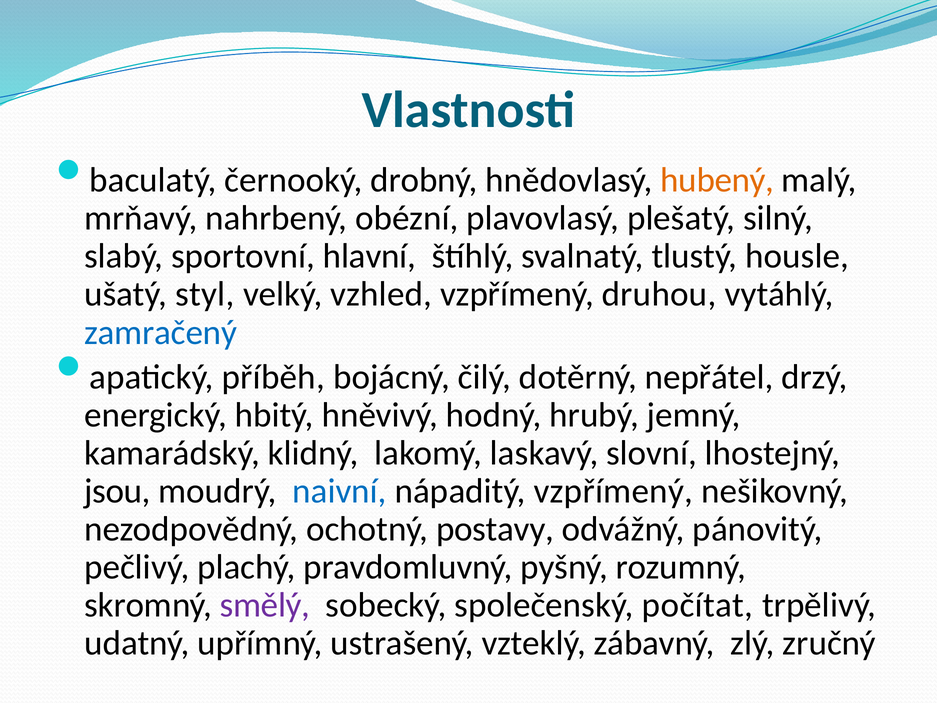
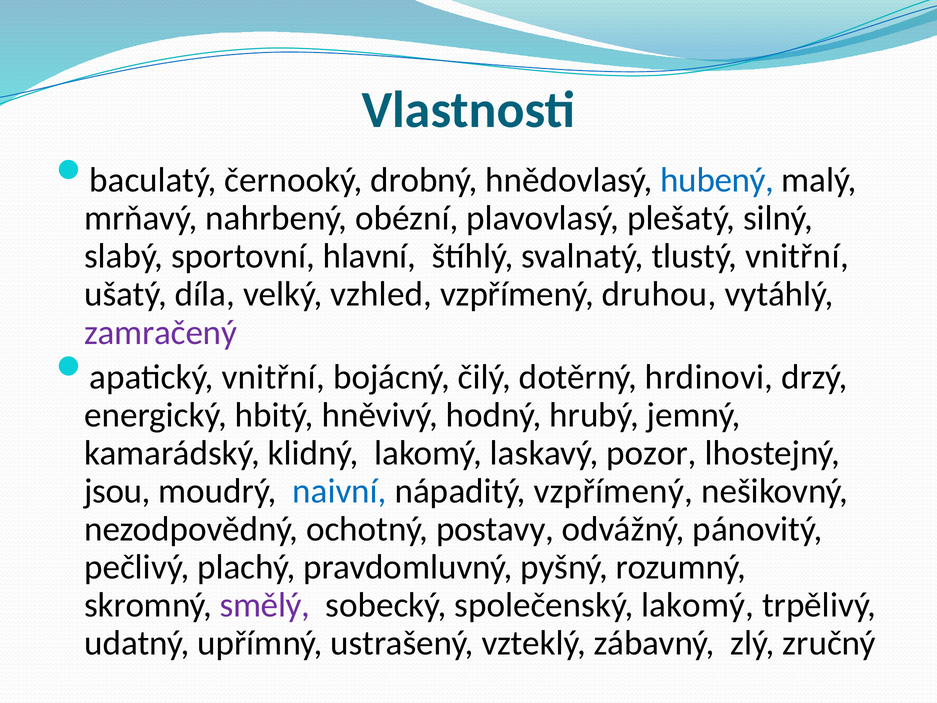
hubený colour: orange -> blue (717, 180)
tlustý housle: housle -> vnitřní (797, 256)
styl: styl -> díla (205, 294)
zamračený colour: blue -> purple (161, 332)
apatický příběh: příběh -> vnitřní (273, 377)
nepřátel: nepřátel -> hrdinovi (709, 377)
slovní: slovní -> pozor (652, 453)
společenský počítat: počítat -> lakomý (698, 605)
